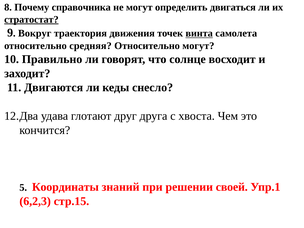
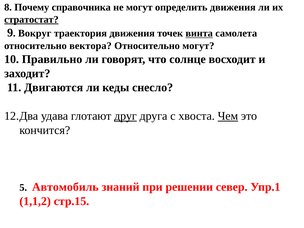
определить двигаться: двигаться -> движения (233, 7)
средняя: средняя -> вектора (90, 46)
друг underline: none -> present (125, 116)
Чем underline: none -> present (228, 116)
Координаты: Координаты -> Автомобиль (65, 187)
своей: своей -> север (232, 187)
6,2,3: 6,2,3 -> 1,1,2 (35, 201)
